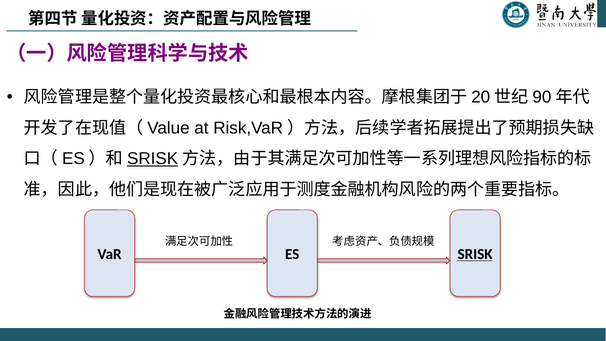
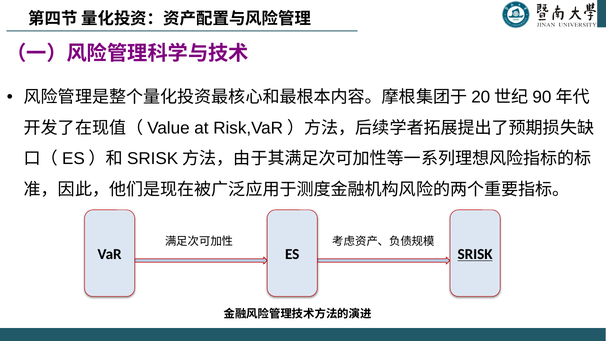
SRISK underline: present -> none (153, 159)
